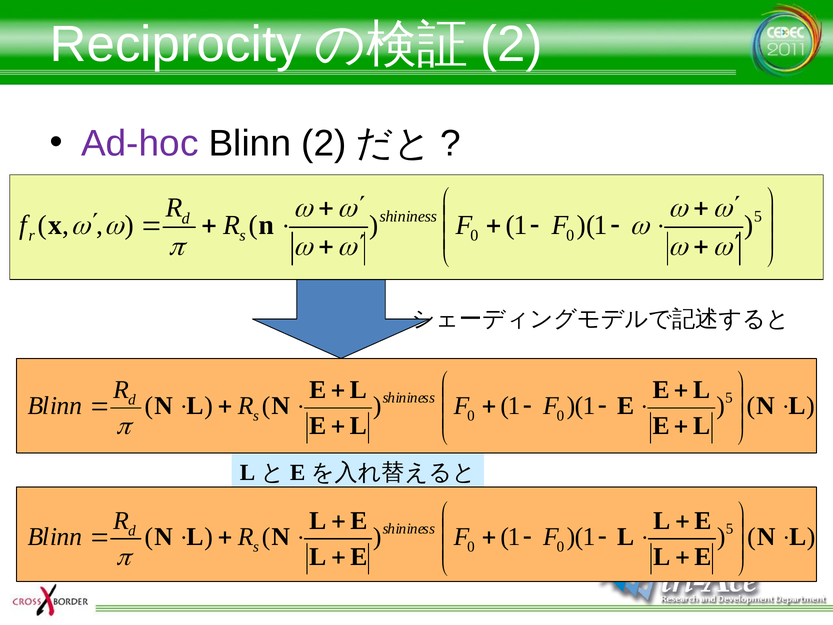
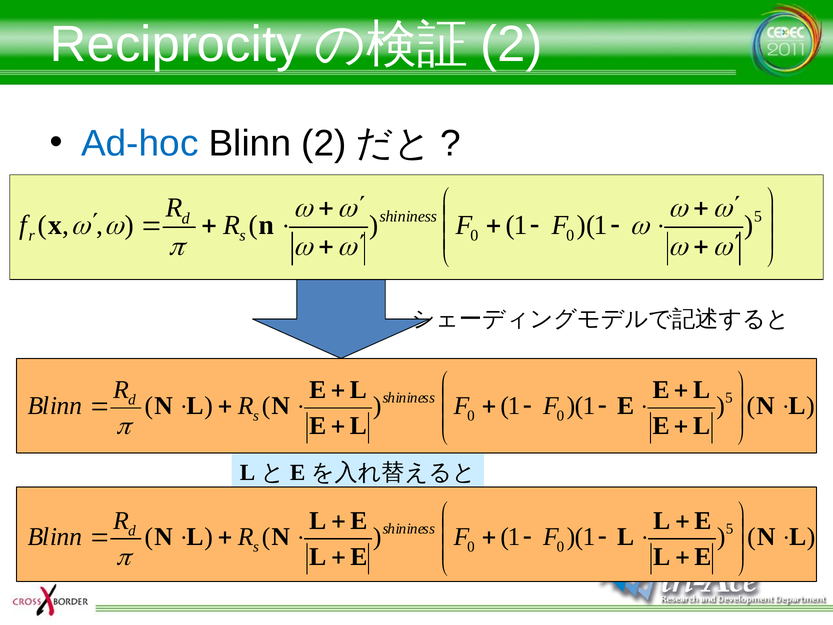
Ad-hoc colour: purple -> blue (140, 144)
